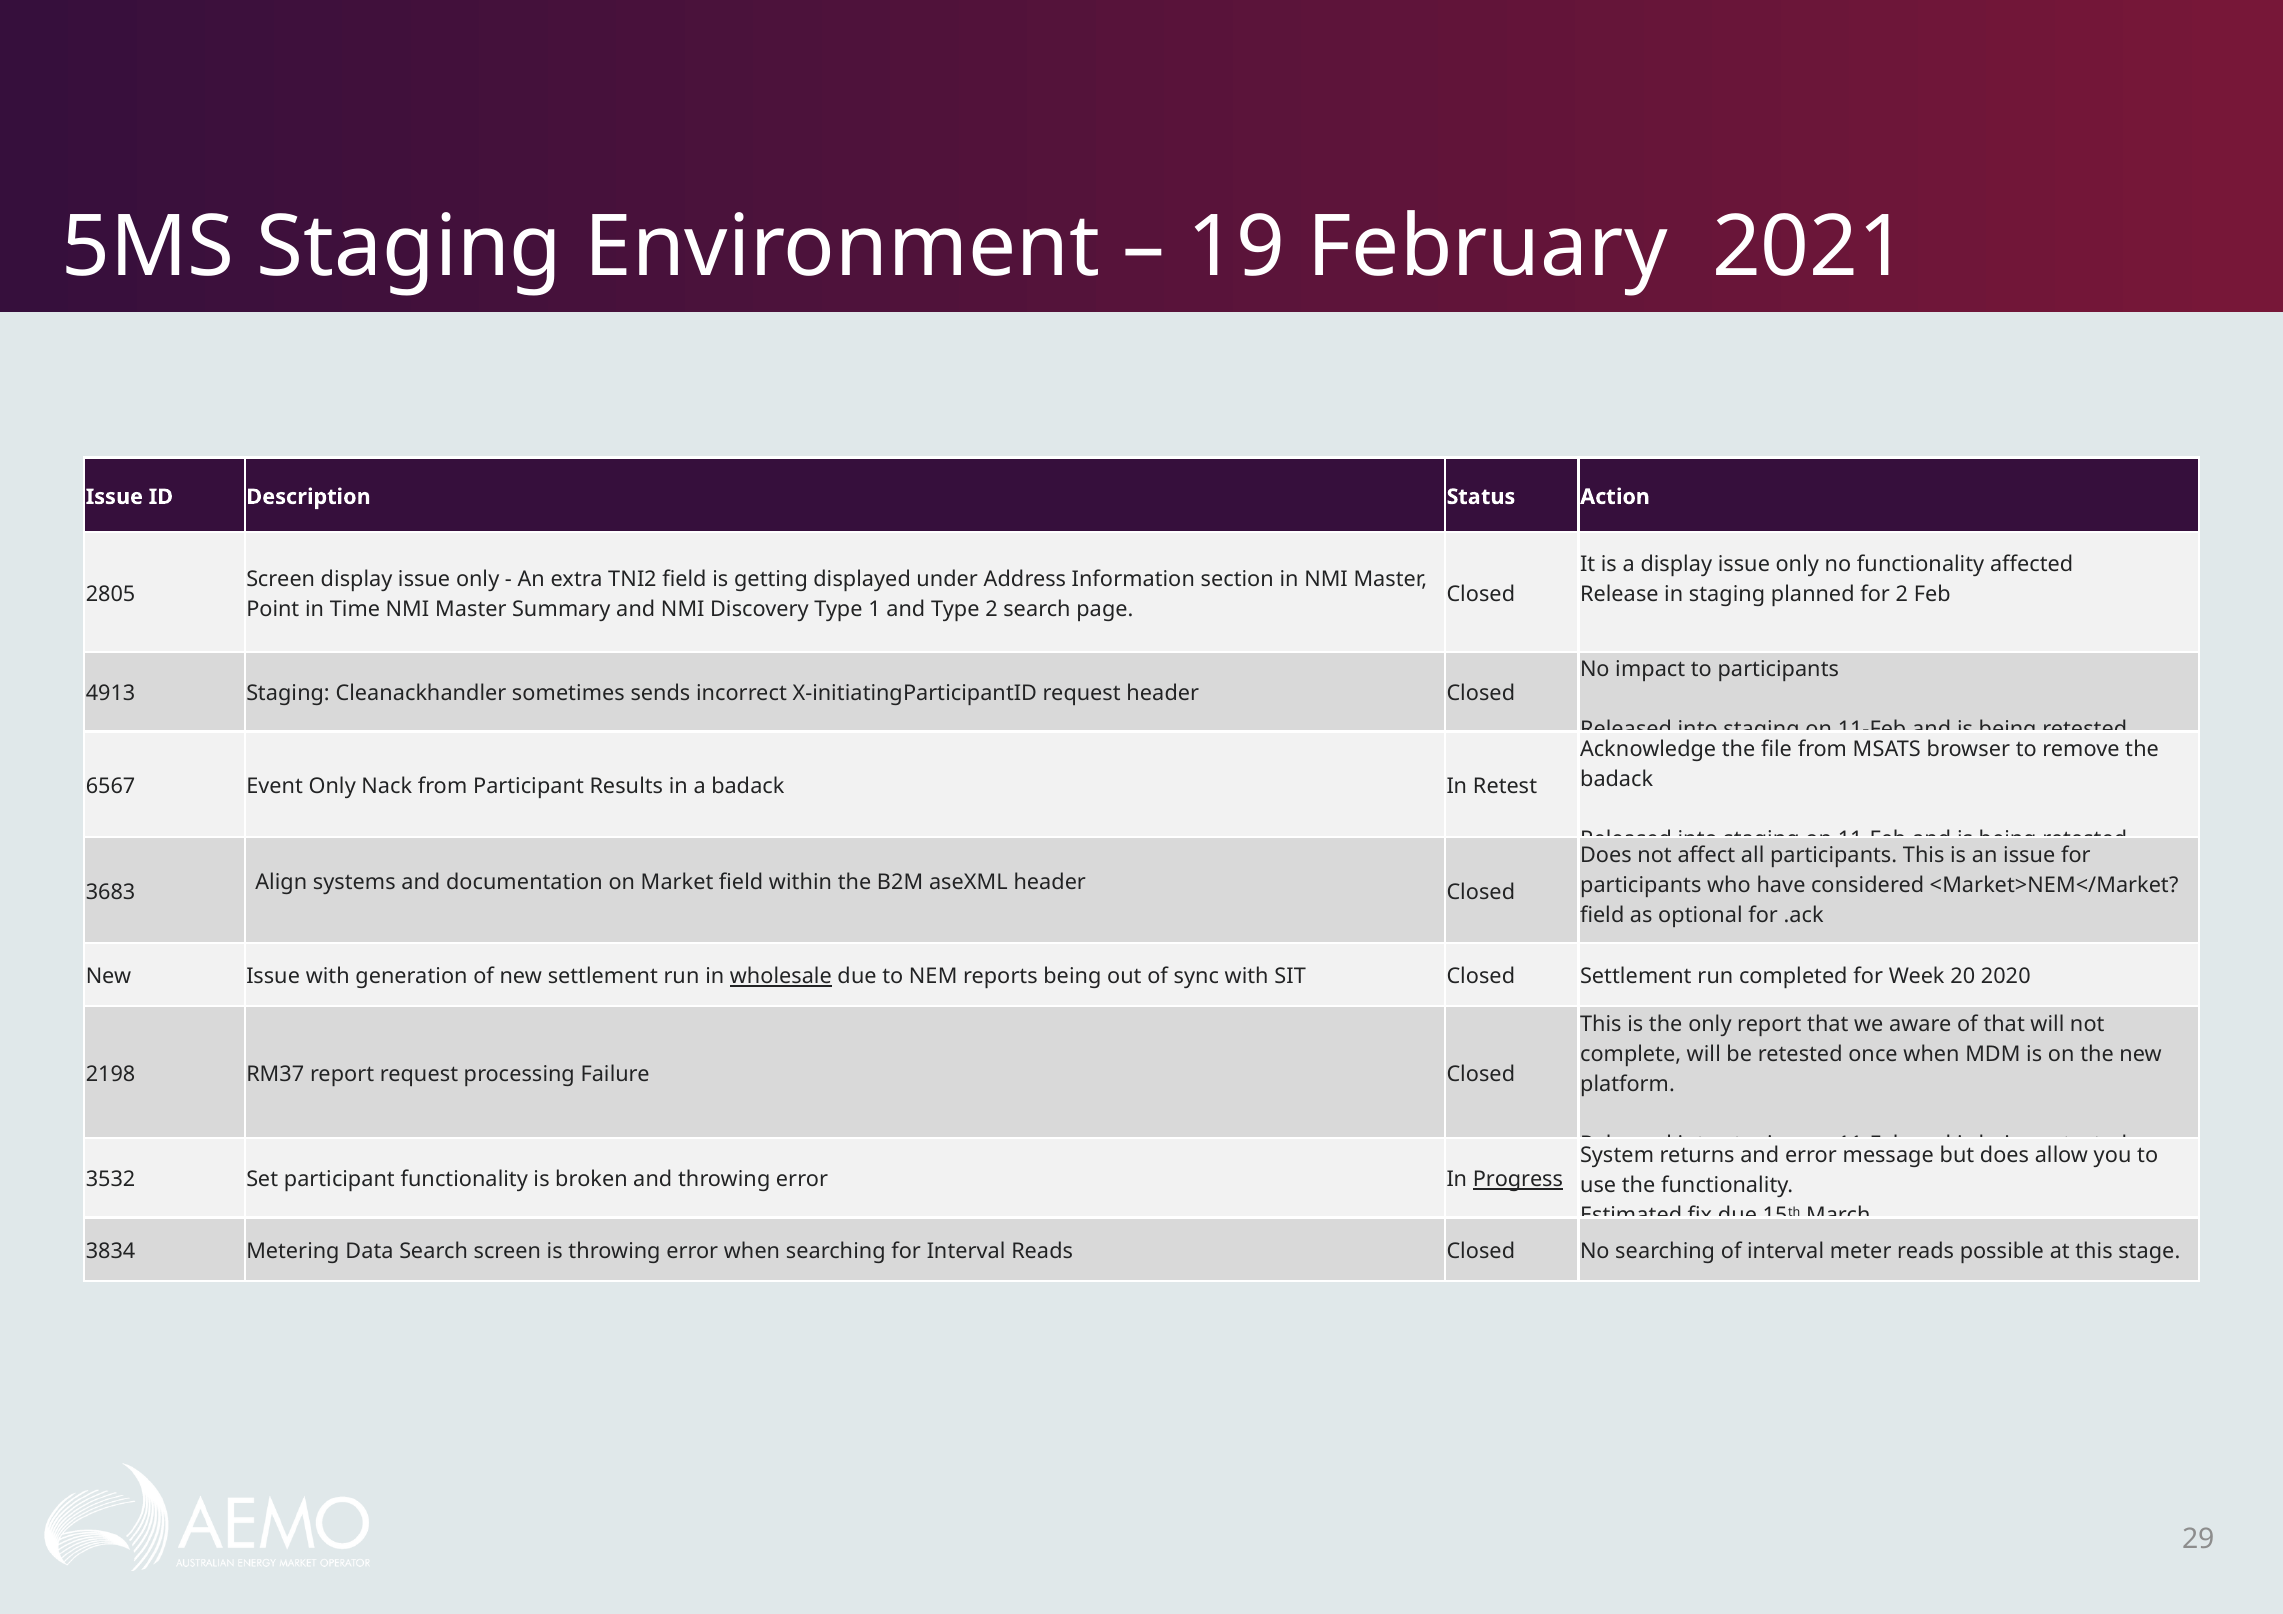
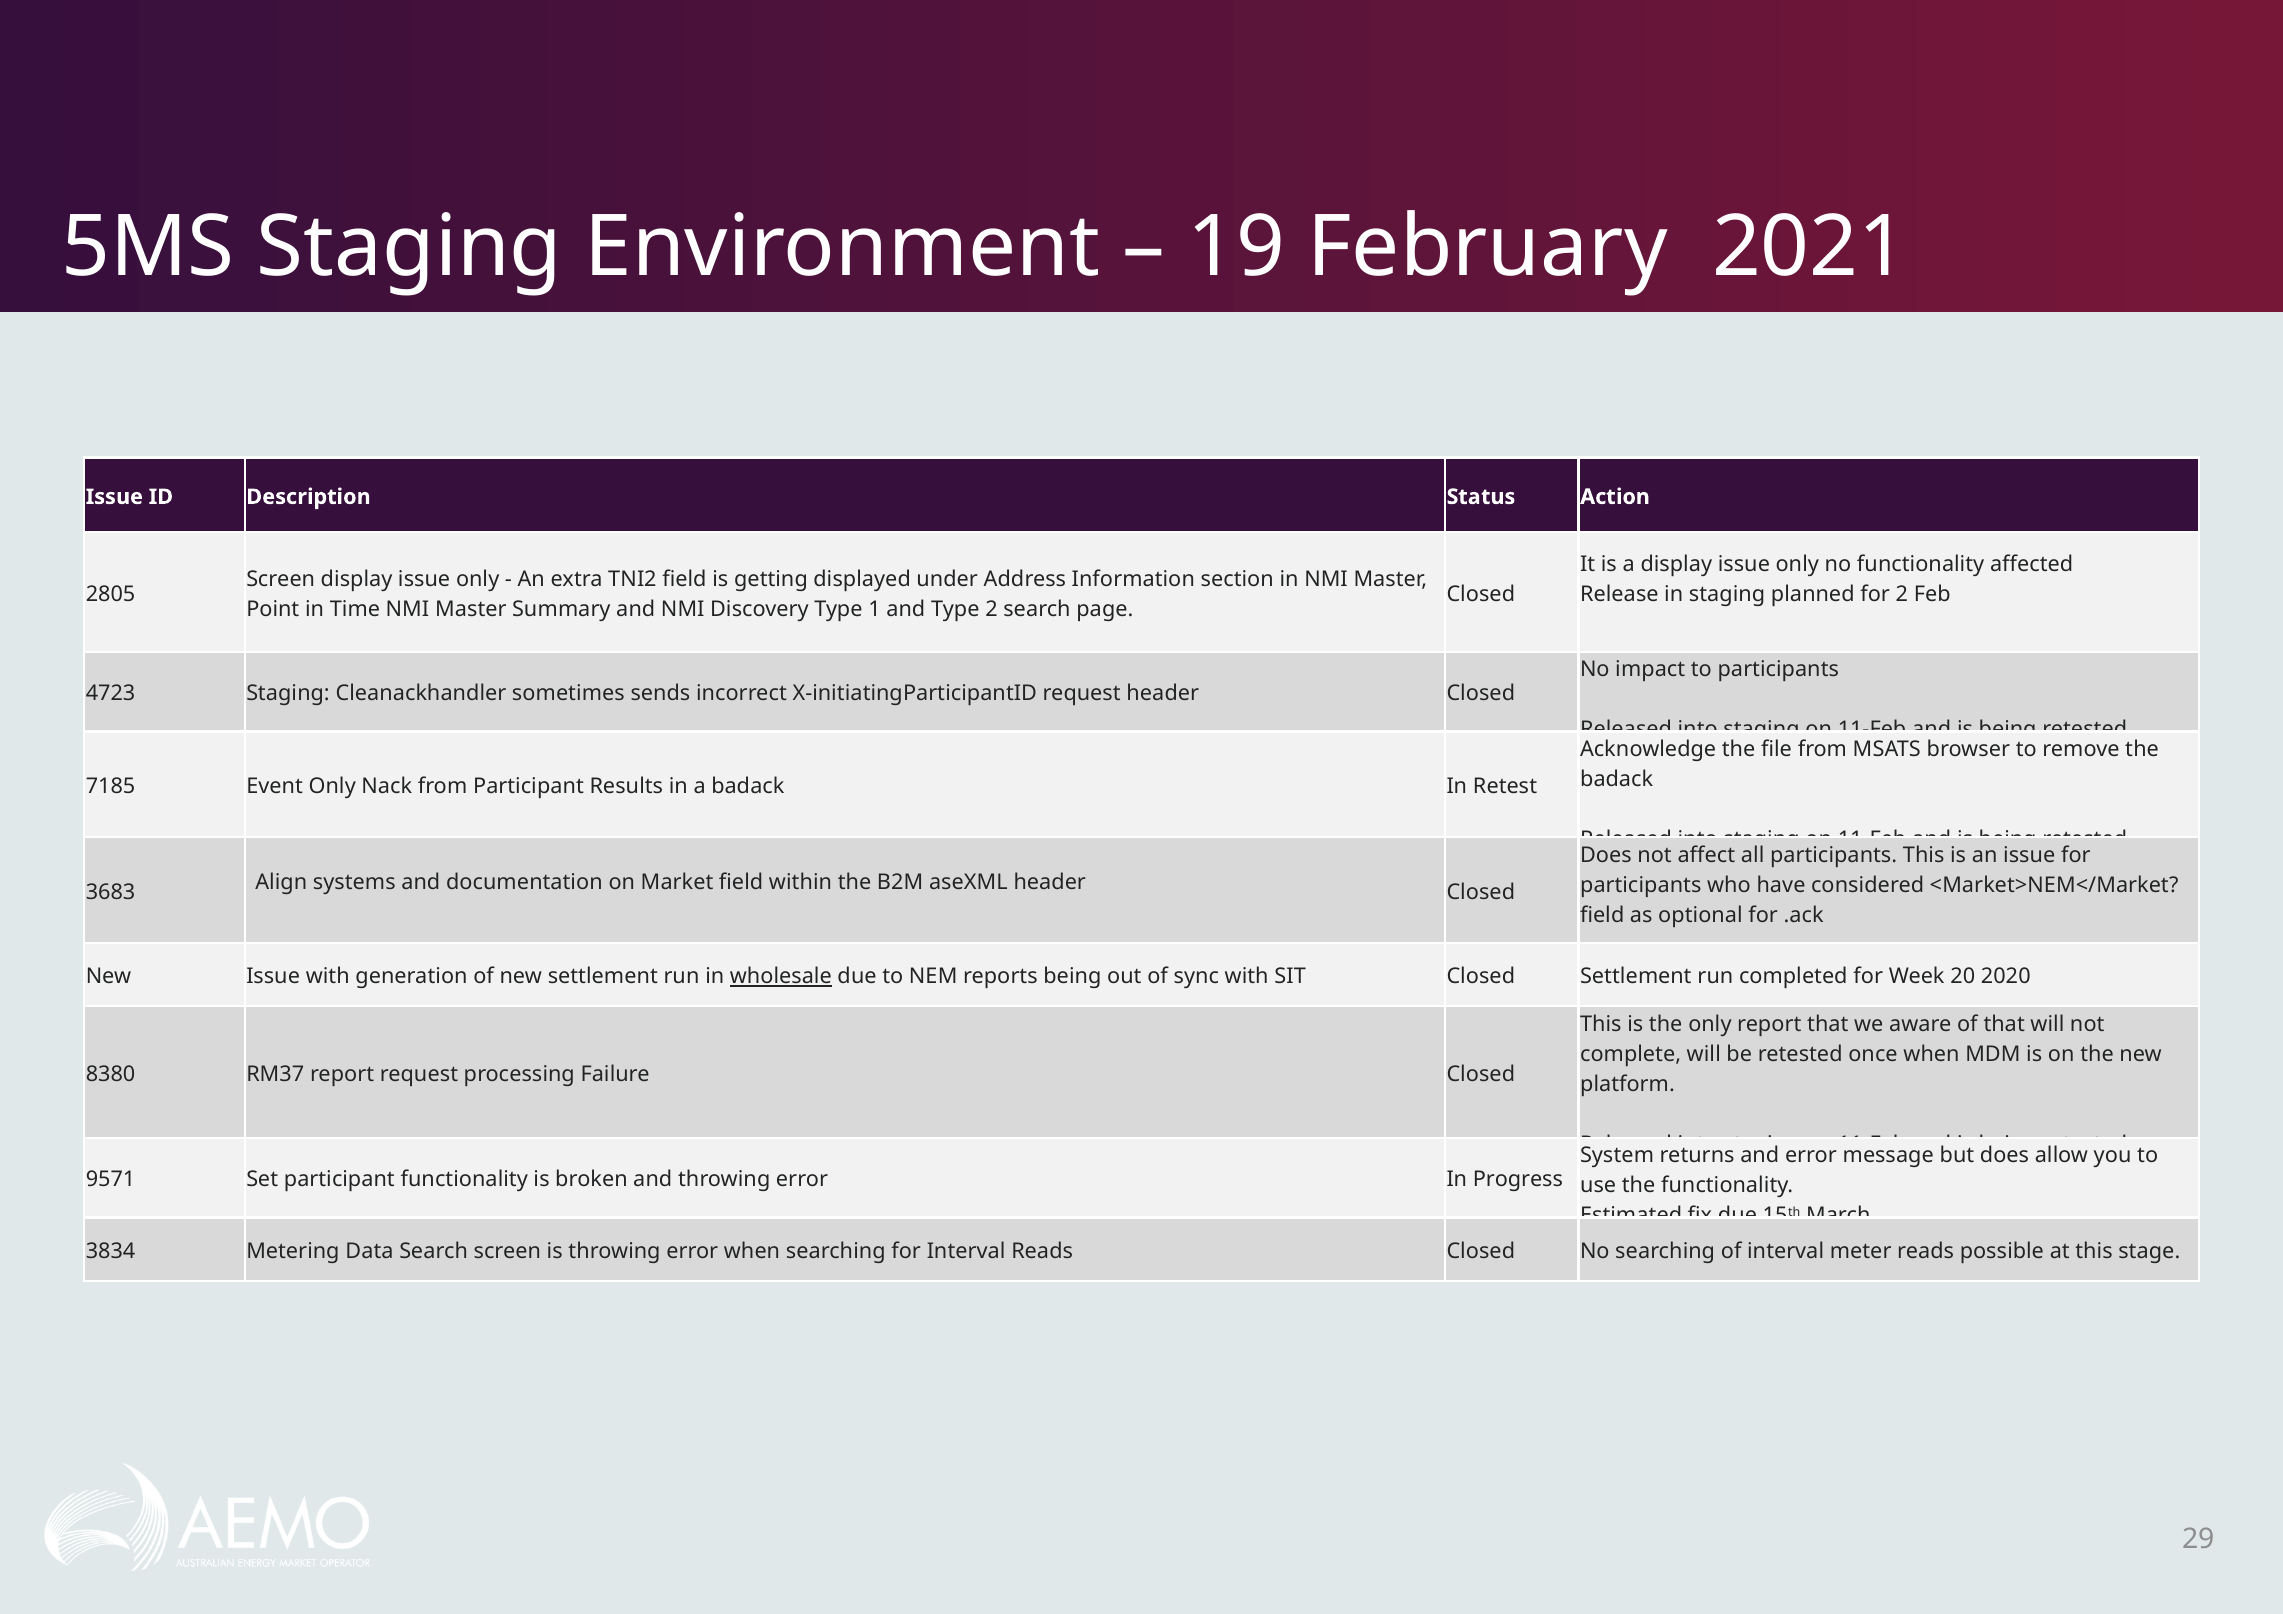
4913: 4913 -> 4723 (111, 694)
6567: 6567 -> 7185 (111, 787)
2198: 2198 -> 8380 (111, 1074)
3532: 3532 -> 9571 (111, 1180)
Progress underline: present -> none (1518, 1180)
